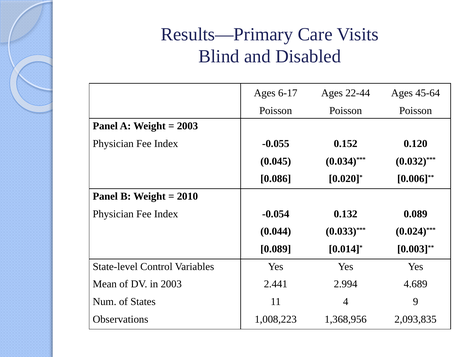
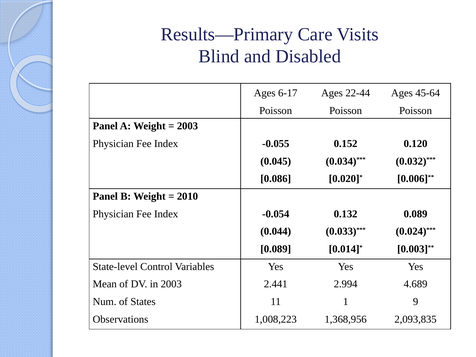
4: 4 -> 1 (346, 302)
